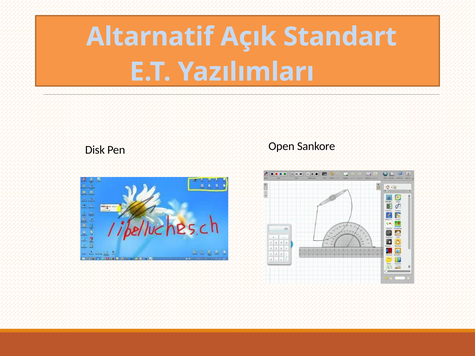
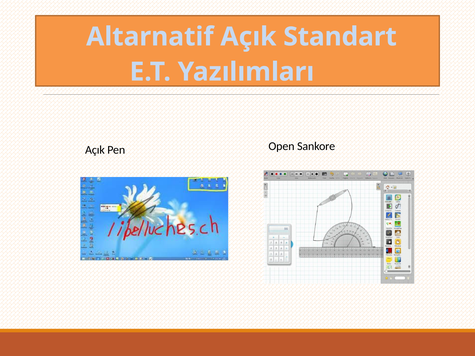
Disk: Disk -> Açık (95, 150)
